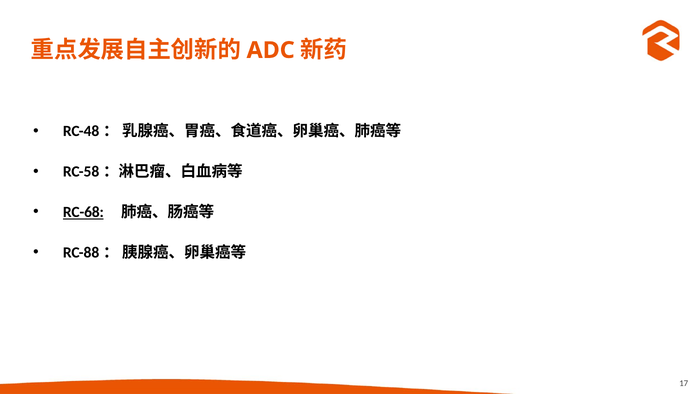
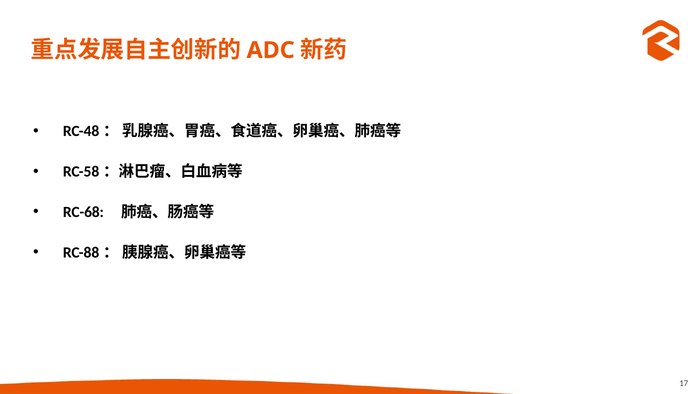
RC-68 underline: present -> none (83, 212)
